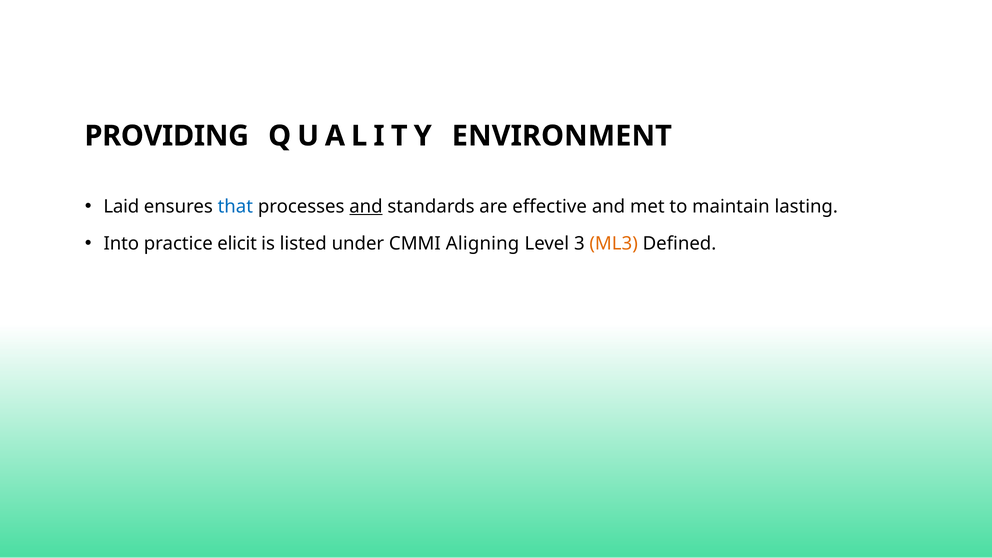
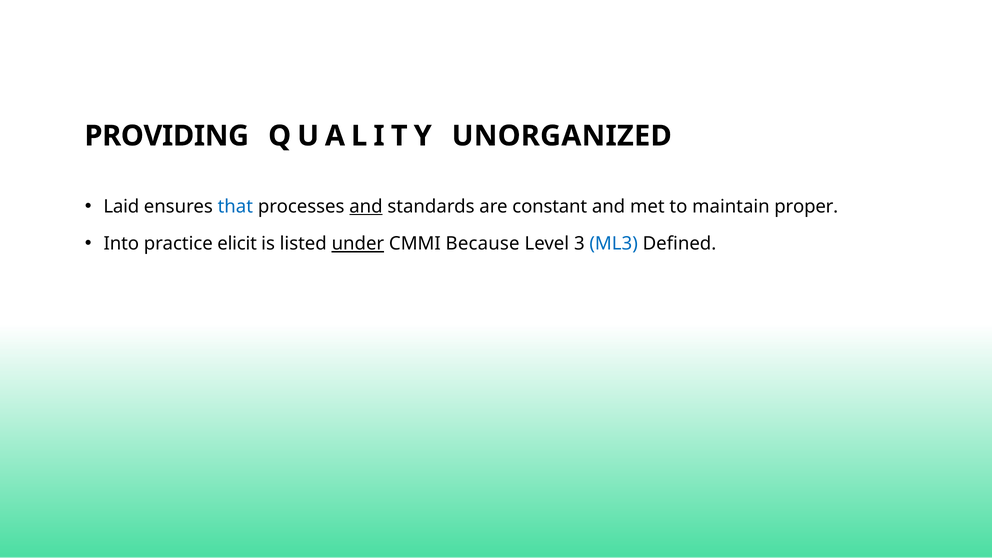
ENVIRONMENT: ENVIRONMENT -> UNORGANIZED (562, 136)
effective: effective -> constant (550, 207)
lasting: lasting -> proper (806, 207)
under underline: none -> present (358, 244)
Aligning: Aligning -> Because (483, 244)
ML3 colour: orange -> blue (614, 244)
